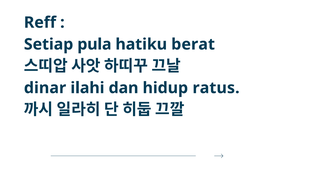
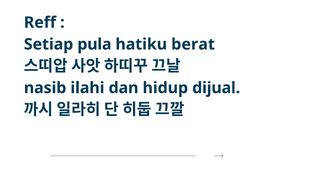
dinar: dinar -> nasib (45, 88)
ratus: ratus -> dijual (216, 88)
